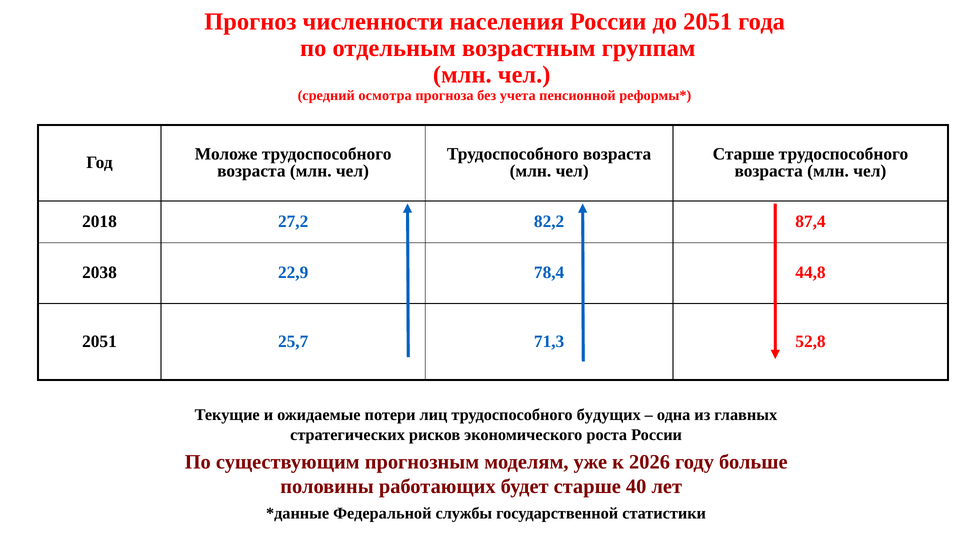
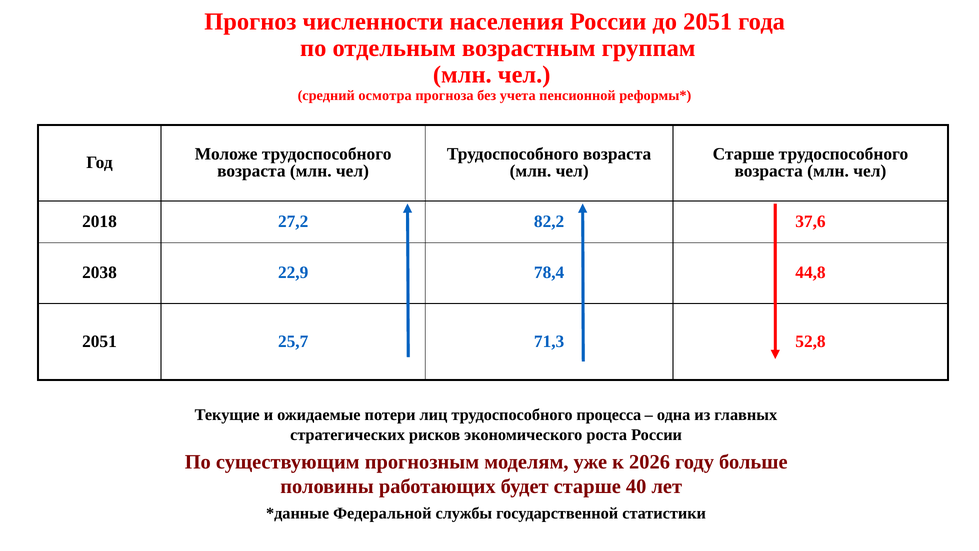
87,4: 87,4 -> 37,6 (810, 221)
будущих: будущих -> процесса (609, 415)
